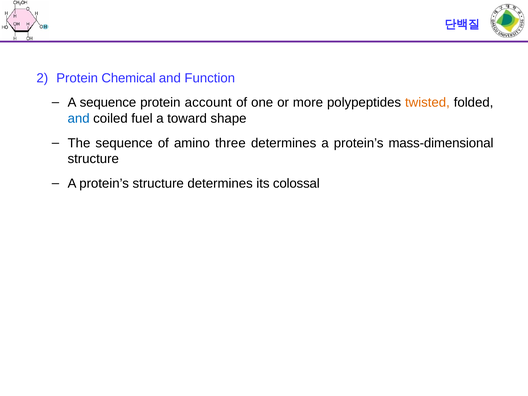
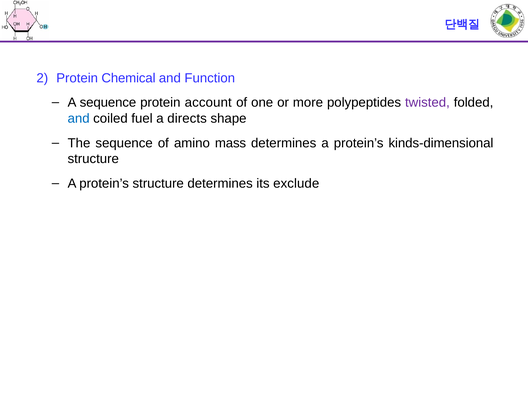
twisted colour: orange -> purple (427, 103)
toward: toward -> directs (187, 118)
three: three -> mass (231, 143)
mass-dimensional: mass-dimensional -> kinds-dimensional (441, 143)
colossal: colossal -> exclude (296, 184)
